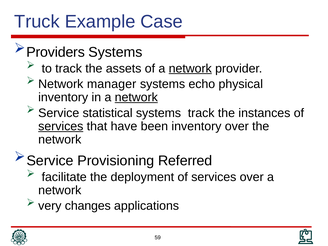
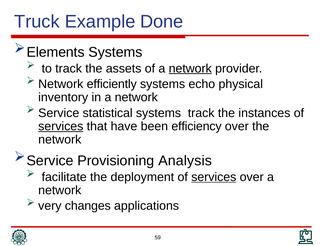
Case: Case -> Done (162, 21)
Providers: Providers -> Elements (56, 52)
manager: manager -> efficiently (112, 84)
network underline: present -> none (136, 97)
been inventory: inventory -> efficiency (197, 126)
Referred: Referred -> Analysis (185, 161)
services underline: none -> present (214, 177)
